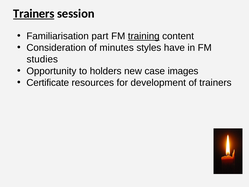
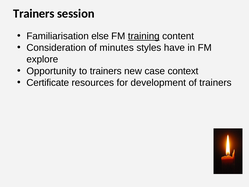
Trainers underline: present -> none (34, 14)
part: part -> else (100, 36)
studies: studies -> explore (42, 59)
to holders: holders -> trainers (106, 71)
images: images -> context (183, 71)
